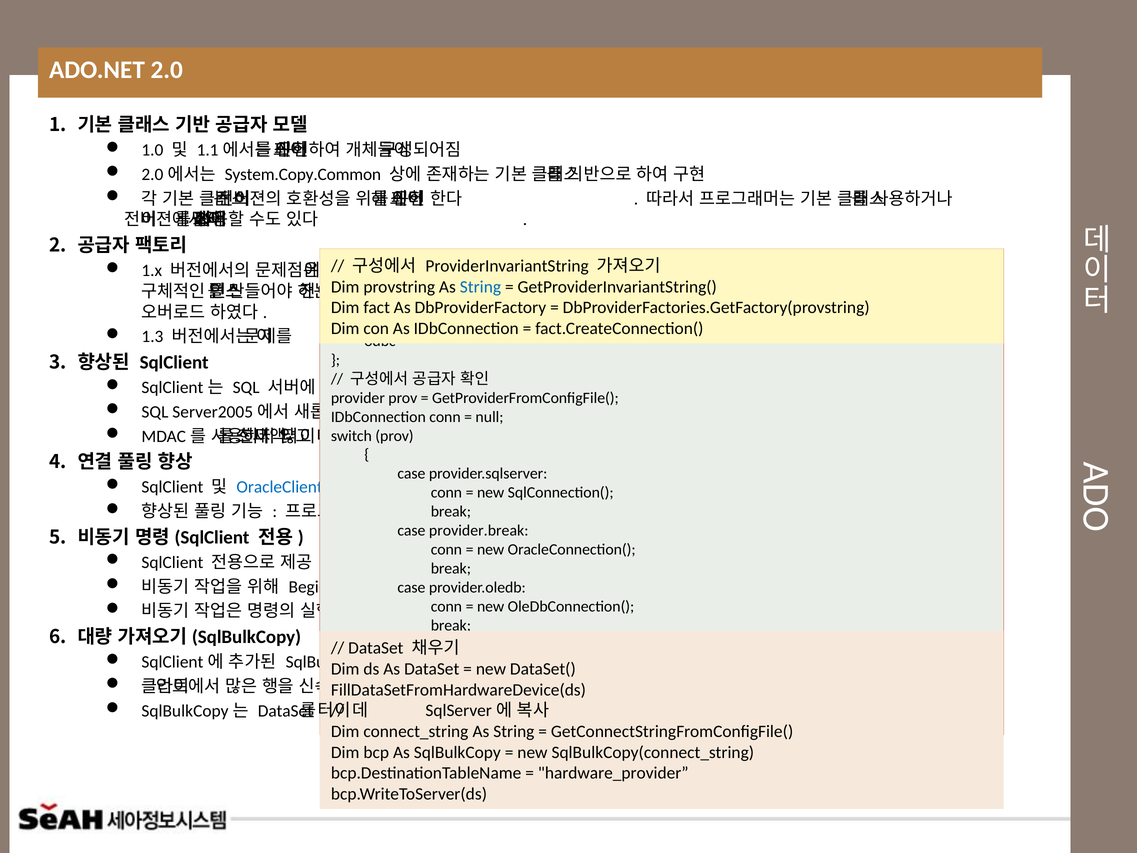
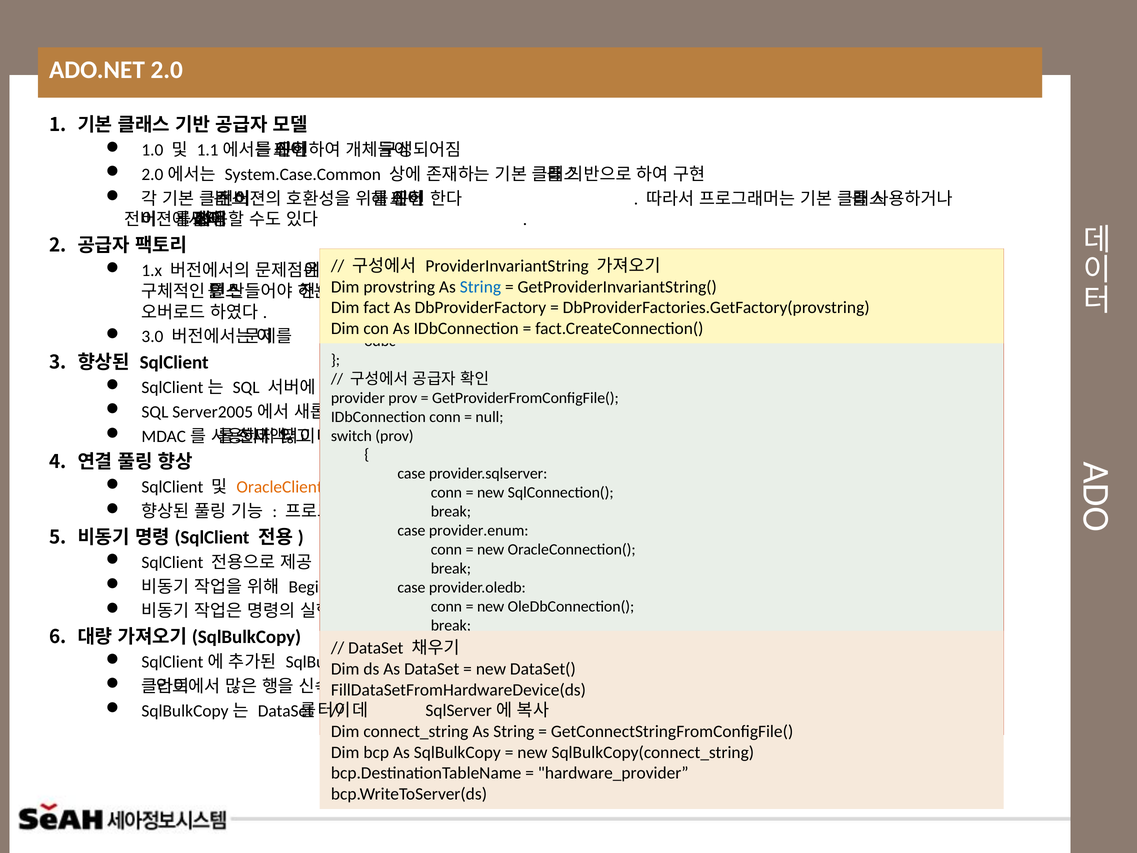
System.Copy.Common: System.Copy.Common -> System.Case.Common (303, 174)
1.3: 1.3 -> 3.0 (152, 337)
OracleClient colour: blue -> orange (280, 487)
provider.break: provider.break -> provider.enum (479, 531)
